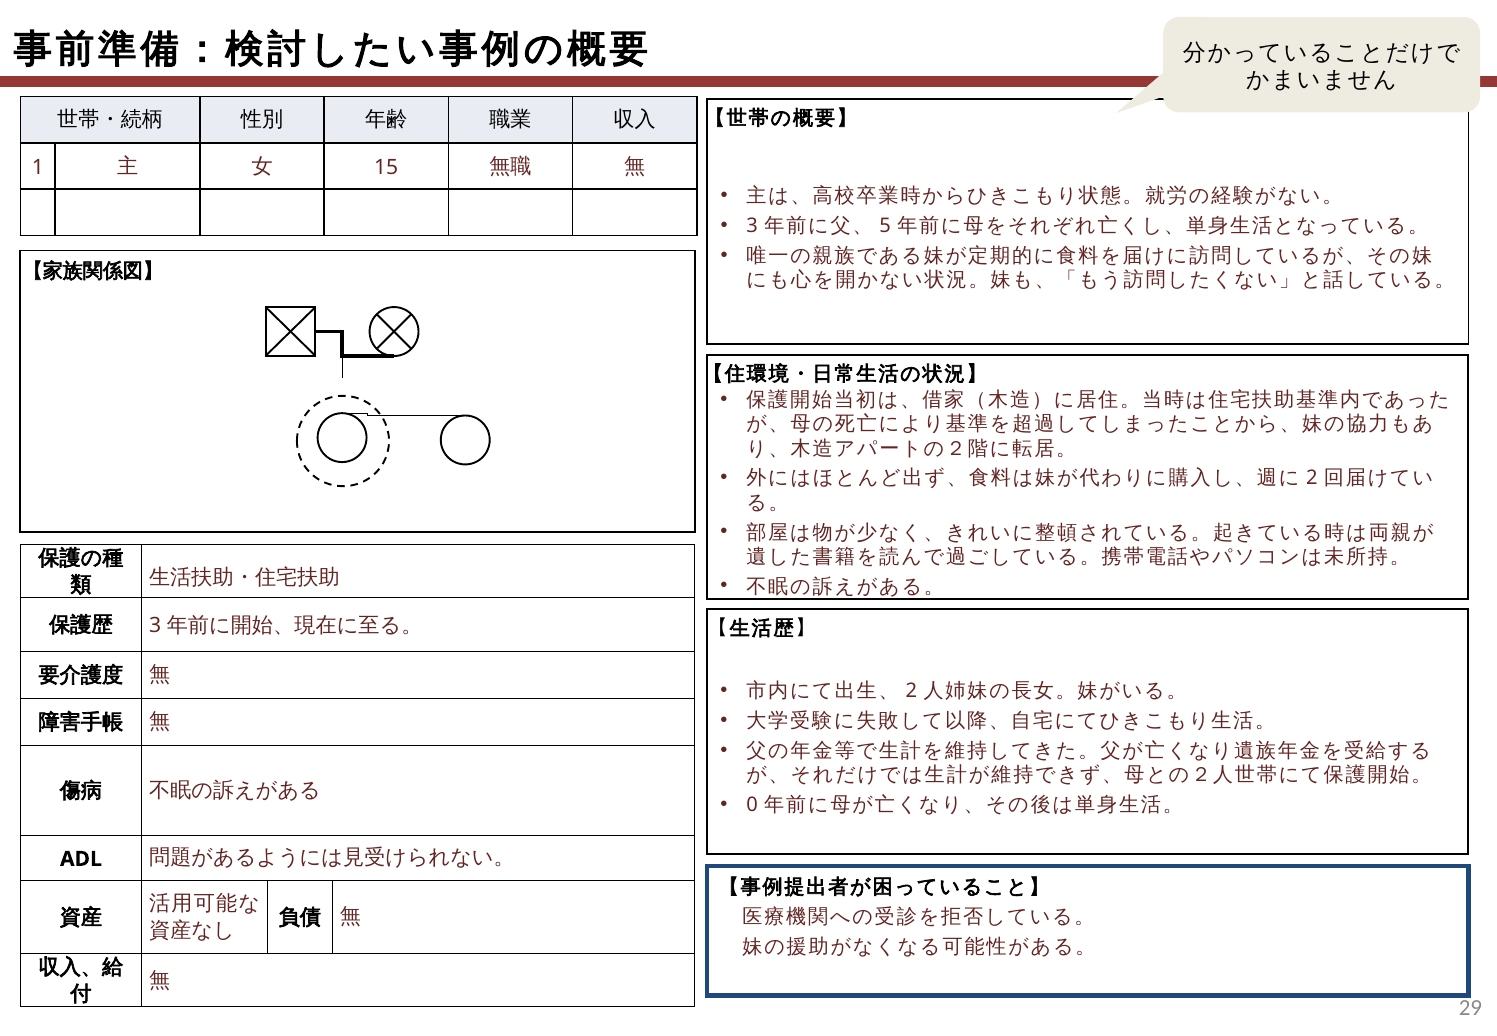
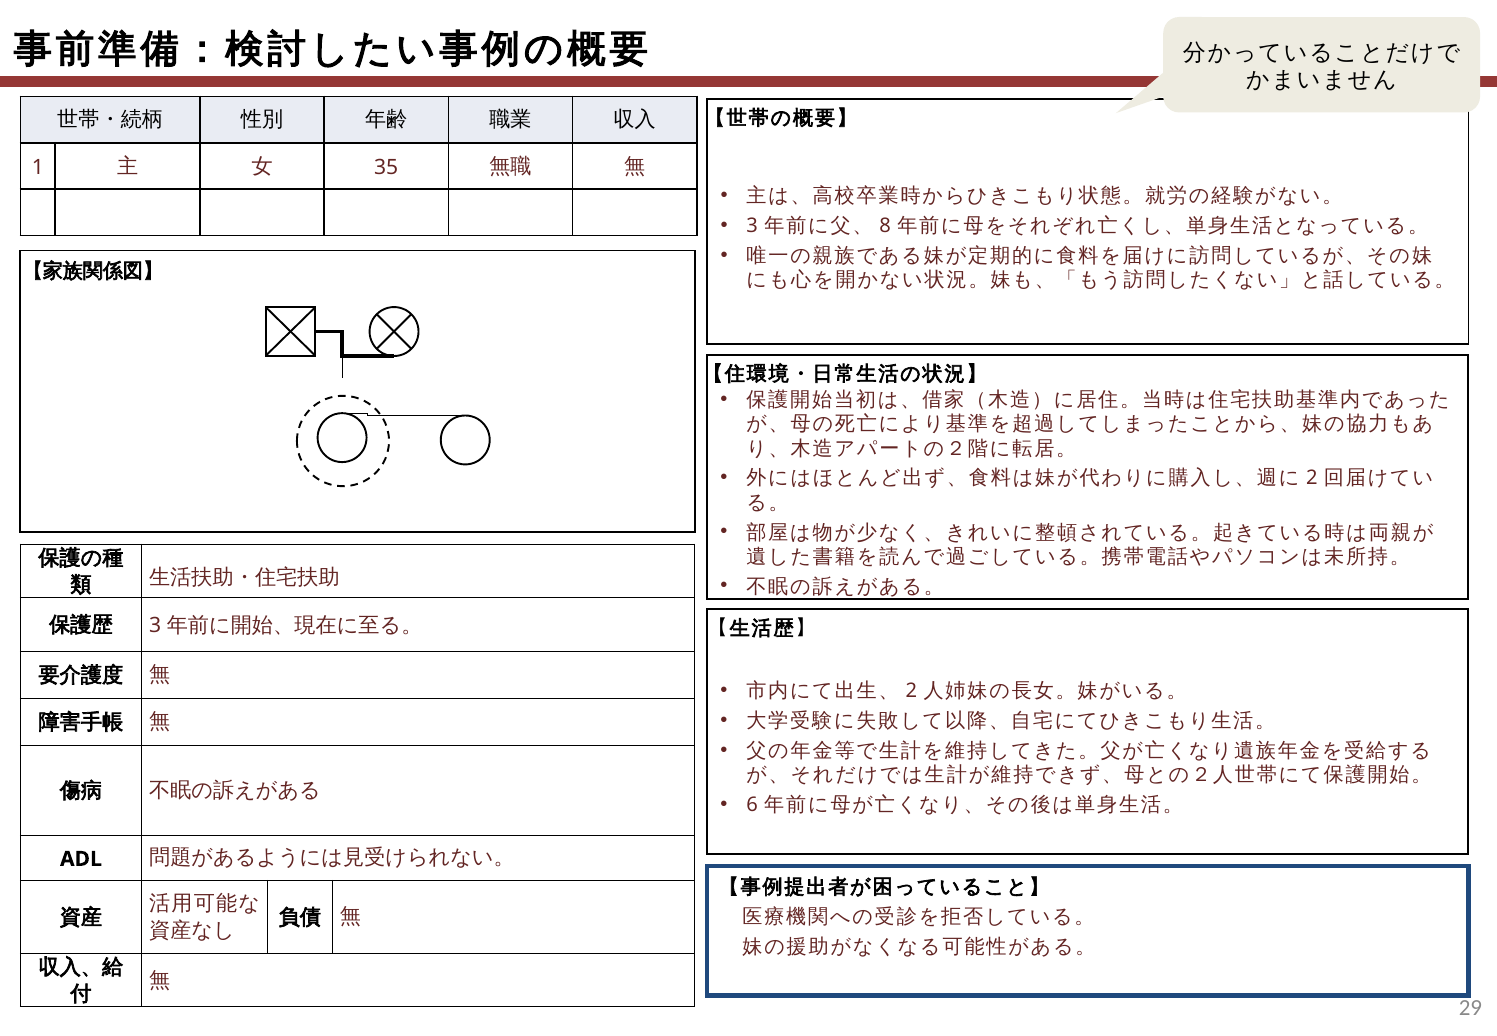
15: 15 -> 35 (386, 167)
5: 5 -> 8 (885, 226)
0: 0 -> 6 (752, 805)
